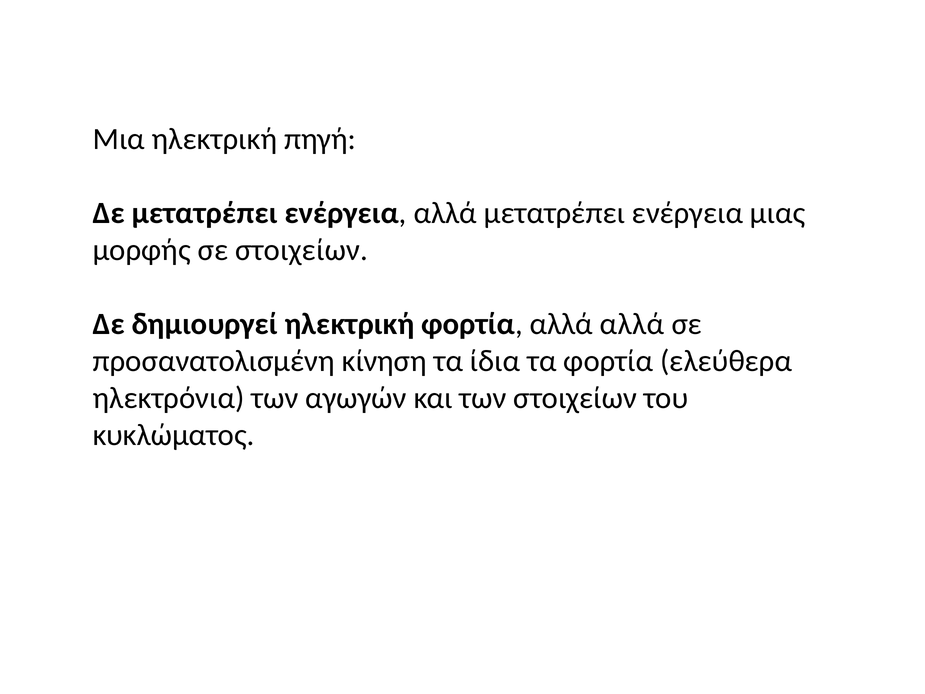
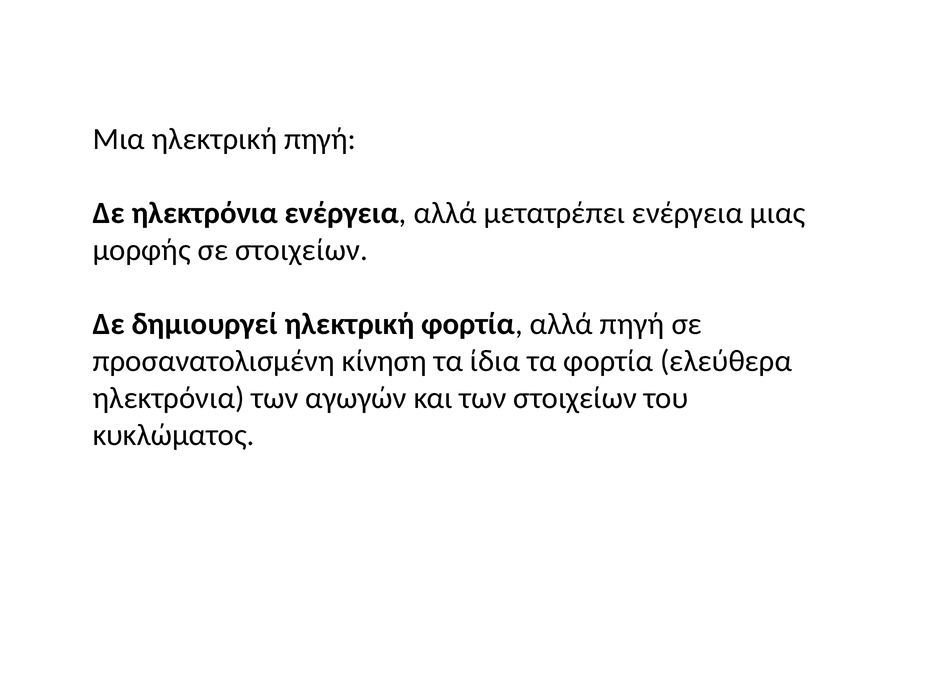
Δε μετατρέπει: μετατρέπει -> ηλεκτρόνια (205, 213)
αλλά αλλά: αλλά -> πηγή (632, 324)
